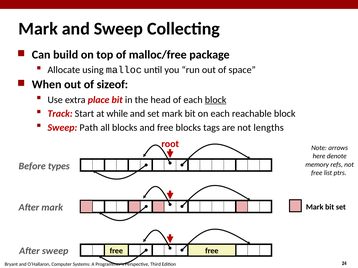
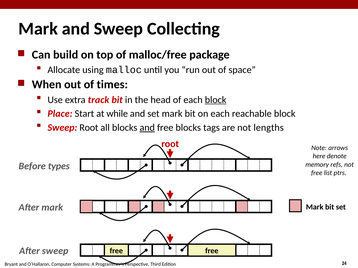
sizeof: sizeof -> times (112, 85)
place: place -> track (99, 100)
Track: Track -> Place (60, 114)
Sweep Path: Path -> Root (89, 128)
and underline: none -> present (147, 128)
